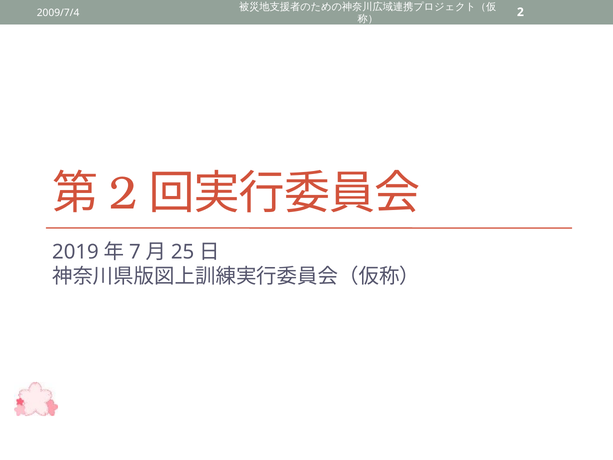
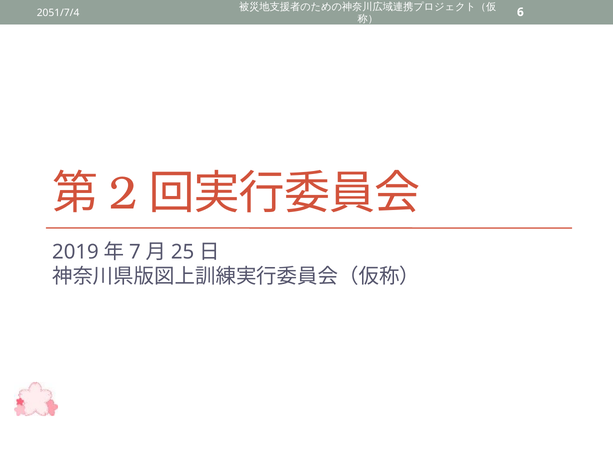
2009/7/4: 2009/7/4 -> 2051/7/4 (58, 13)
2: 2 -> 6 (520, 12)
